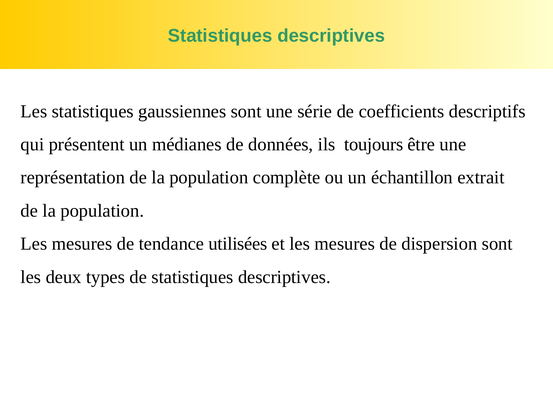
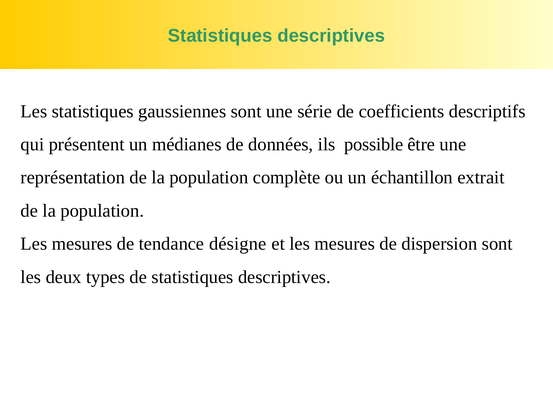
toujours: toujours -> possible (374, 145)
utilisées: utilisées -> désigne (238, 244)
